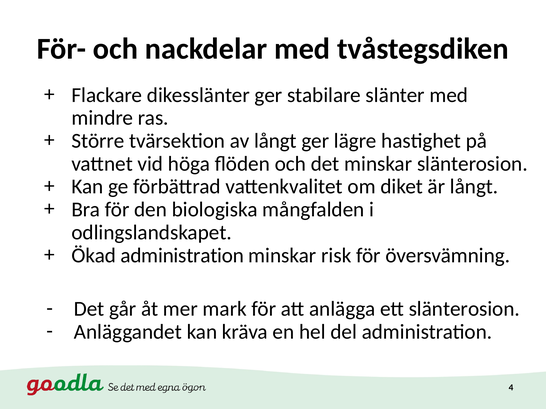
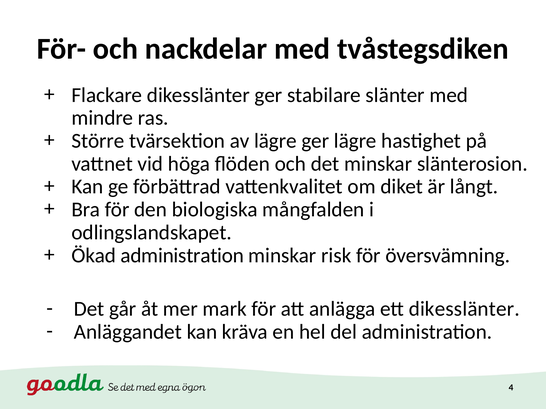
av långt: långt -> lägre (275, 141)
ett slänterosion: slänterosion -> dikesslänter (464, 309)
